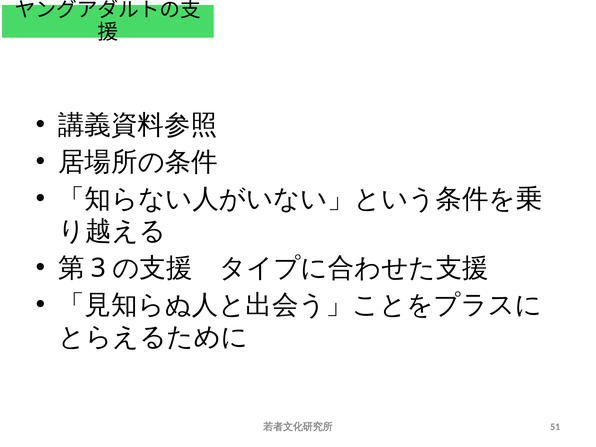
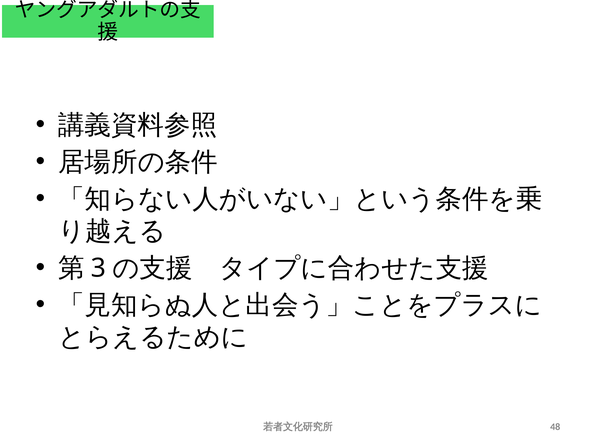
51: 51 -> 48 (555, 427)
